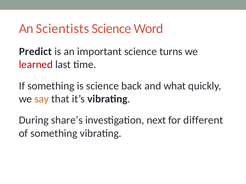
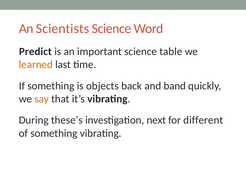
turns: turns -> table (171, 52)
learned colour: red -> orange (36, 65)
is science: science -> objects (102, 86)
what: what -> band (175, 86)
share’s: share’s -> these’s (67, 120)
